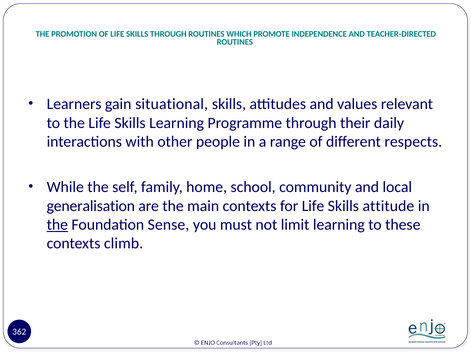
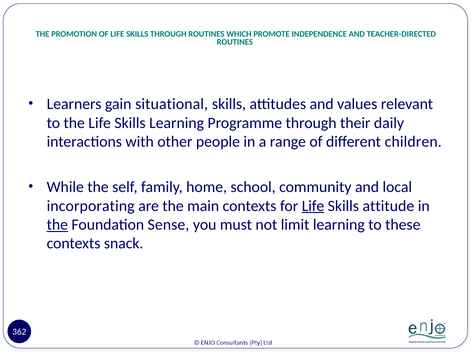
respects: respects -> children (413, 142)
generalisation: generalisation -> incorporating (91, 206)
Life underline: none -> present (313, 206)
climb: climb -> snack (124, 244)
